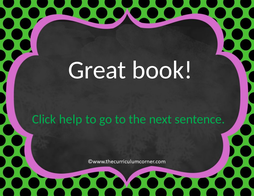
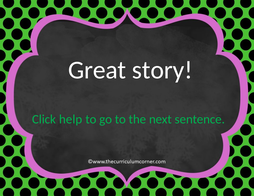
book: book -> story (162, 70)
